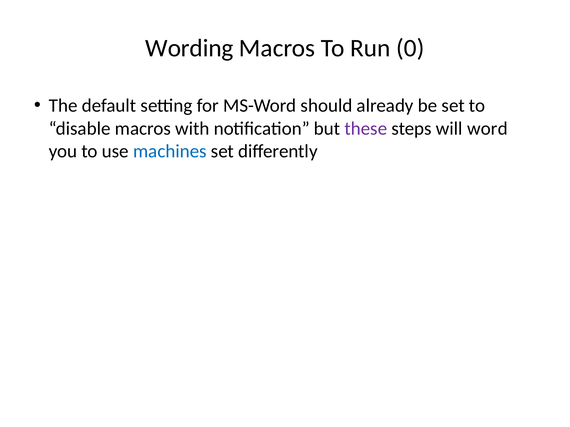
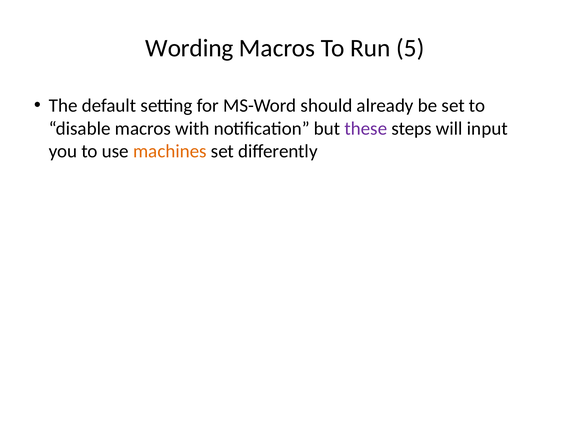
0: 0 -> 5 (410, 48)
word: word -> input (487, 129)
machines colour: blue -> orange (170, 151)
